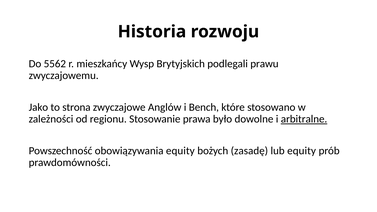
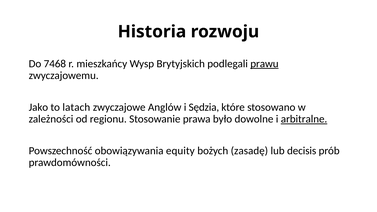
5562: 5562 -> 7468 (55, 64)
prawu underline: none -> present (264, 64)
strona: strona -> latach (76, 107)
Bench: Bench -> Sędzia (204, 107)
lub equity: equity -> decisis (302, 151)
